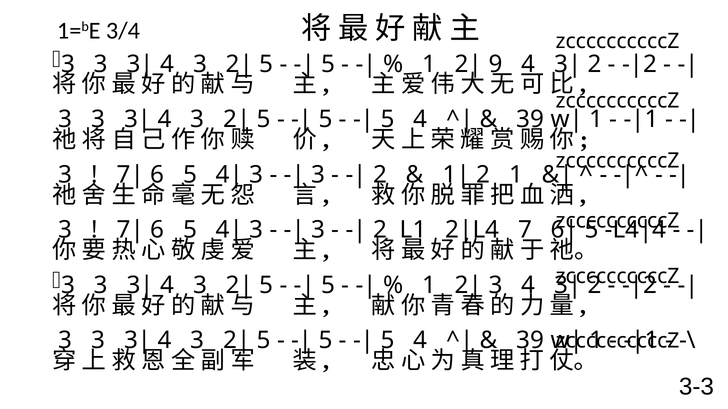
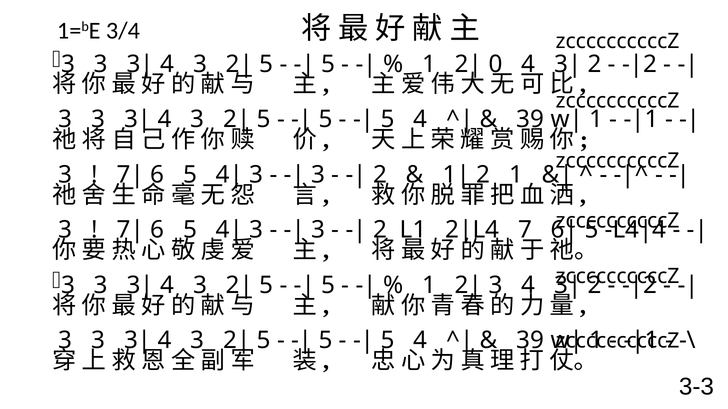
9: 9 -> 0 (495, 64)
